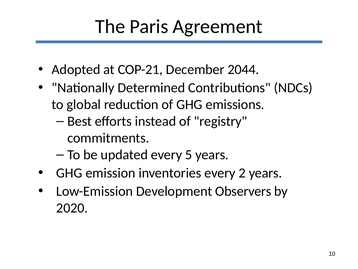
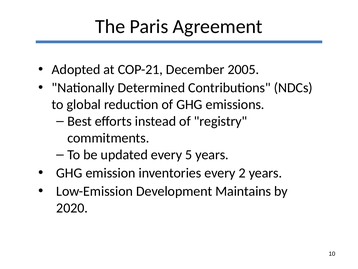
2044: 2044 -> 2005 (243, 69)
Observers: Observers -> Maintains (243, 191)
